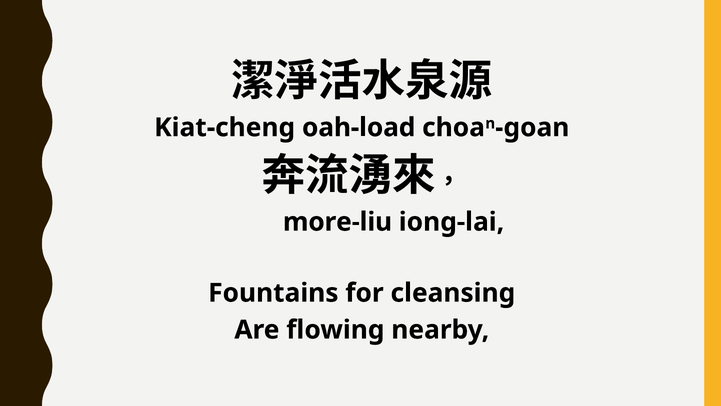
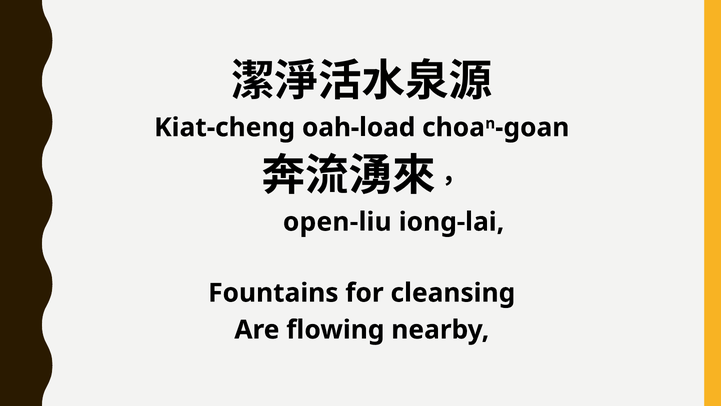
more-liu: more-liu -> open-liu (337, 222)
